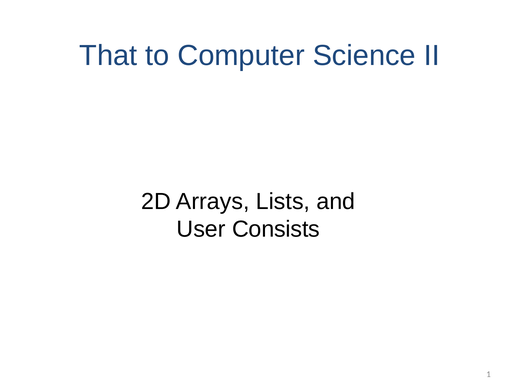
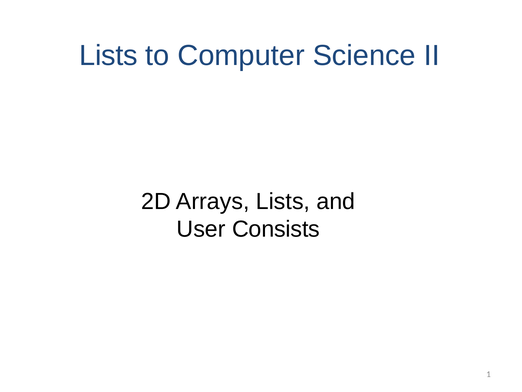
That: That -> Lists (108, 56)
